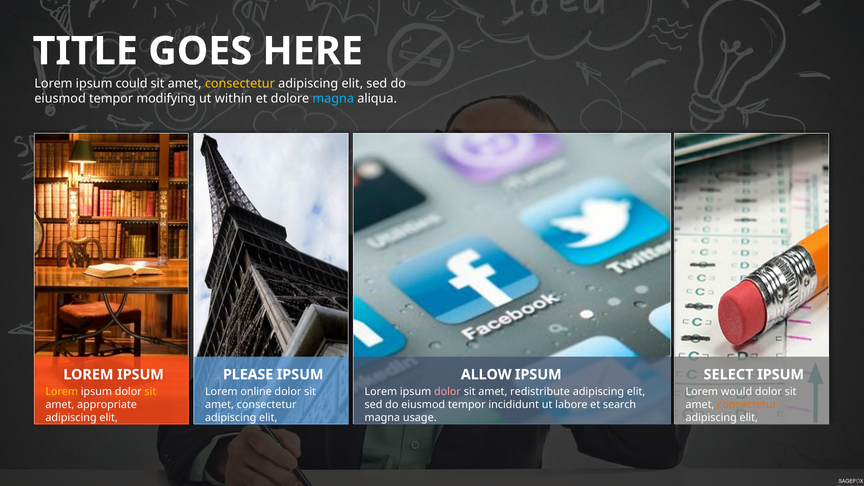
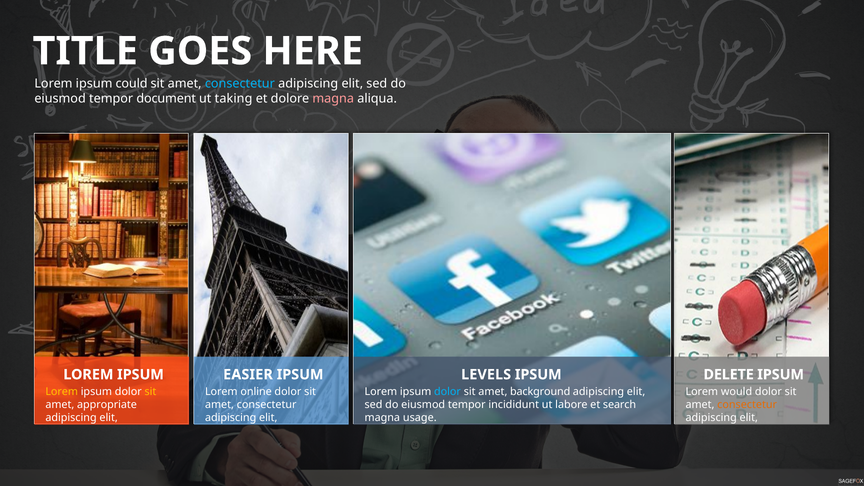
consectetur colour: yellow -> light blue (240, 83)
modifying: modifying -> document (166, 98)
within: within -> taking (234, 98)
magna colour: light blue -> pink (333, 98)
PLEASE: PLEASE -> EASIER (248, 375)
ALLOW: ALLOW -> LEVELS (486, 375)
SELECT: SELECT -> DELETE (729, 375)
dolor colour: pink -> light blue (447, 392)
redistribute: redistribute -> background (540, 392)
